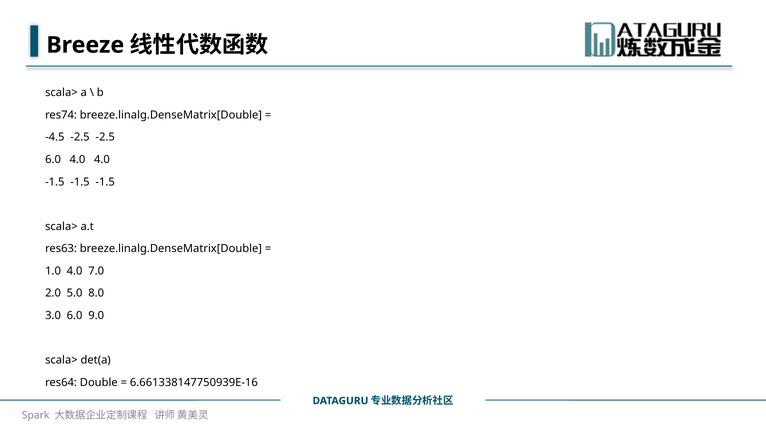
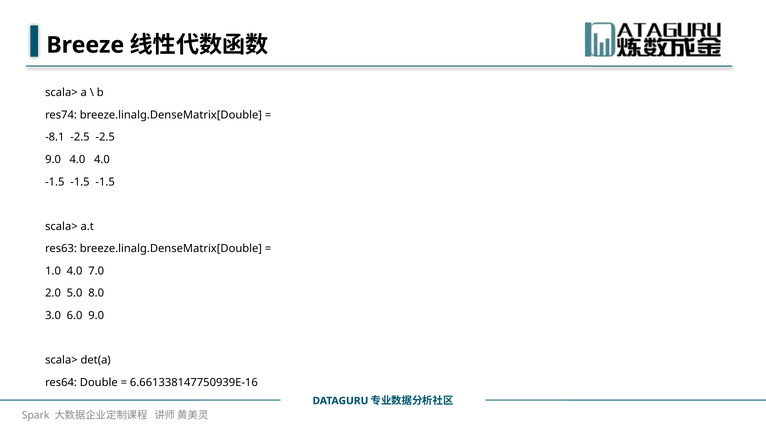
-4.5: -4.5 -> -8.1 (55, 137)
6.0: 6.0 -> 9.0 (53, 160)
